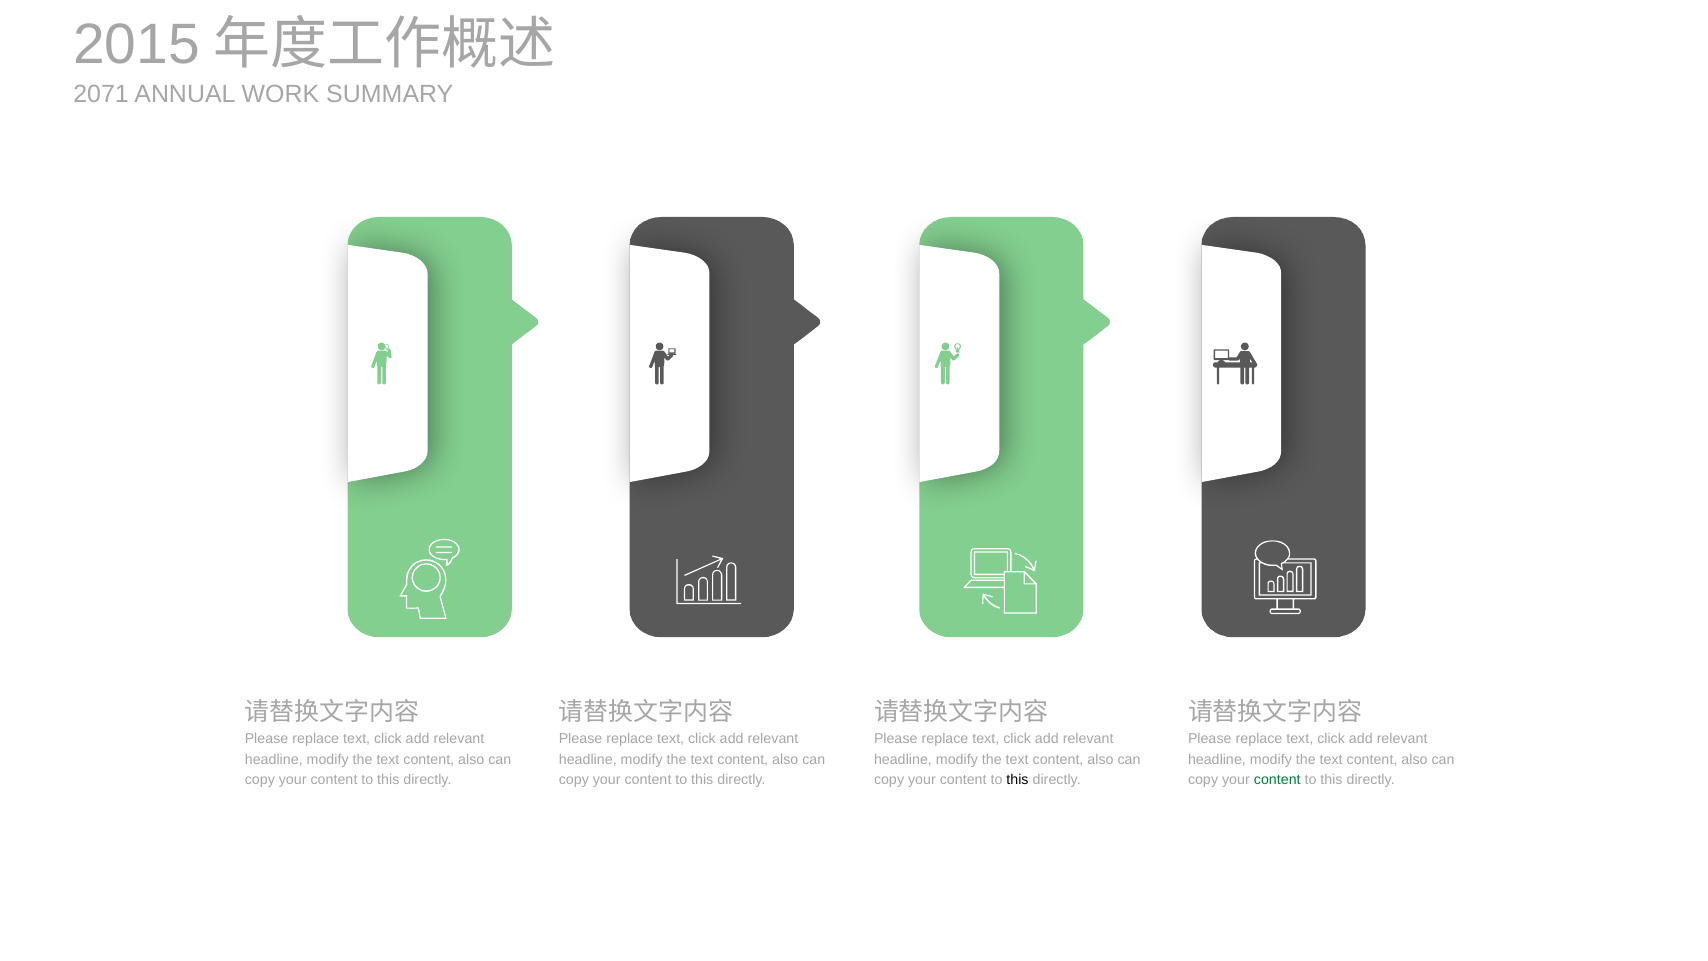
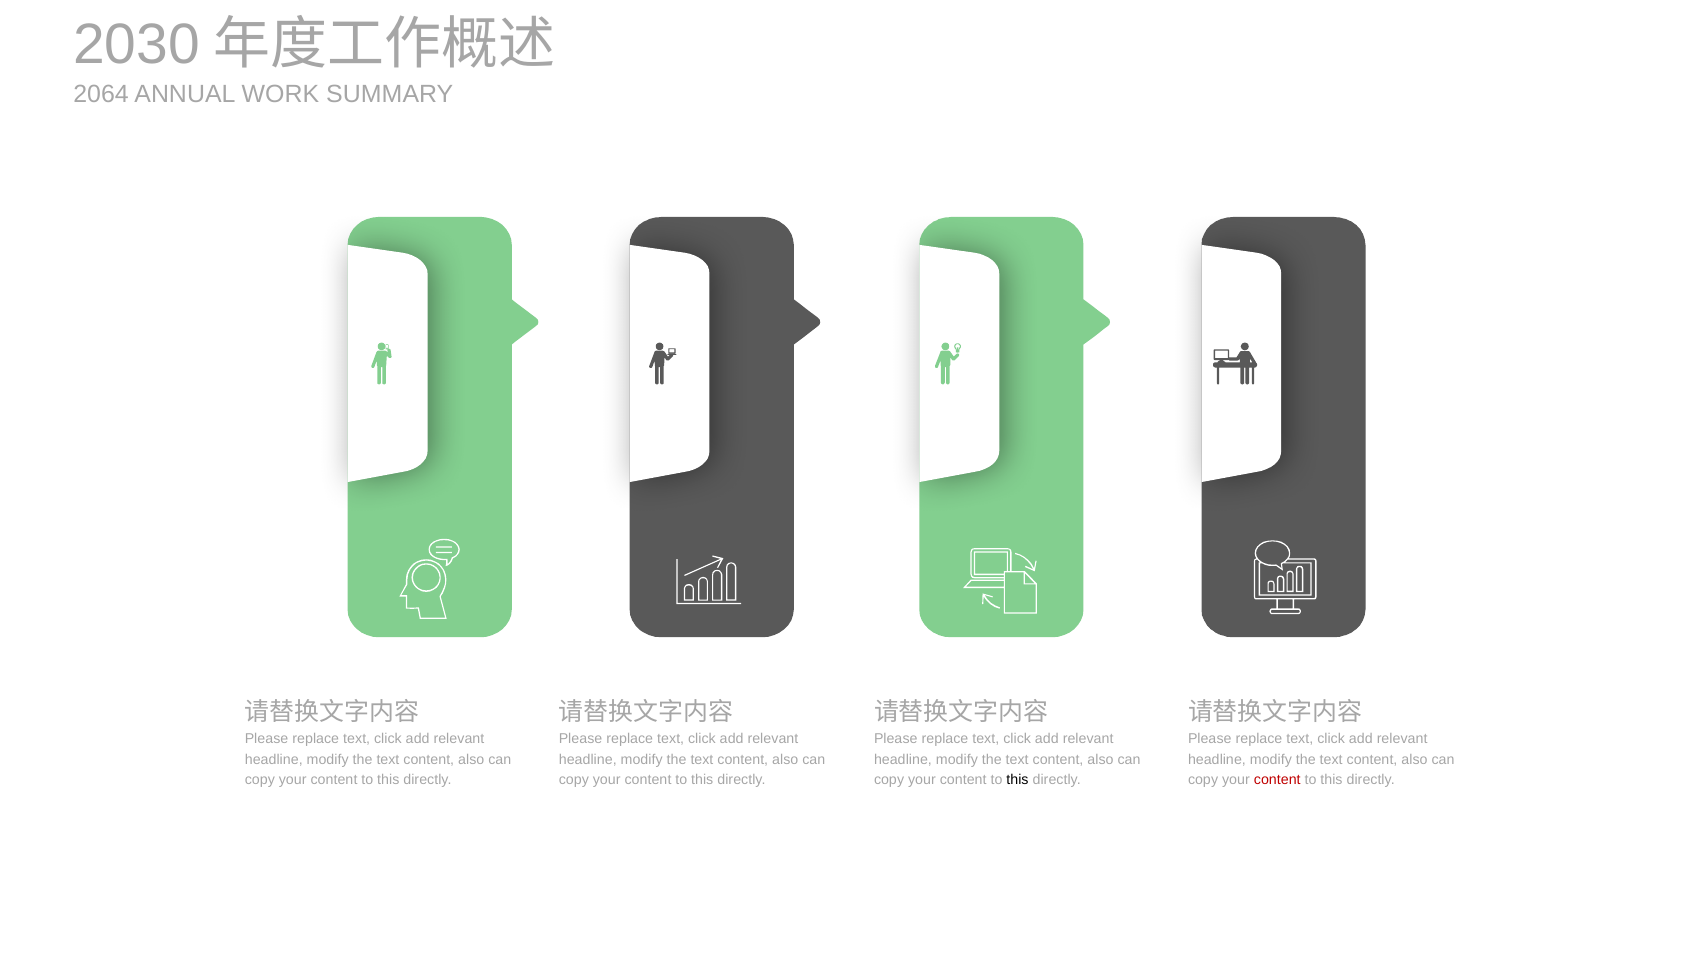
2015: 2015 -> 2030 (137, 45)
2071: 2071 -> 2064 (101, 95)
content colour: green -> red (1277, 780)
